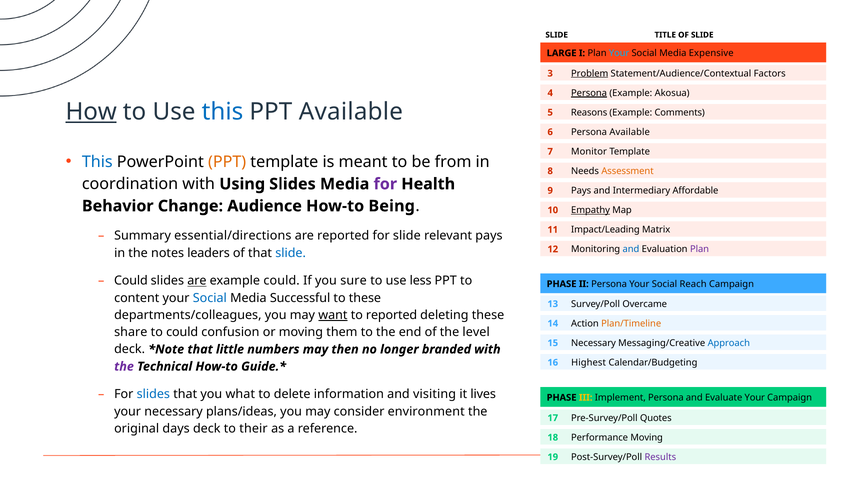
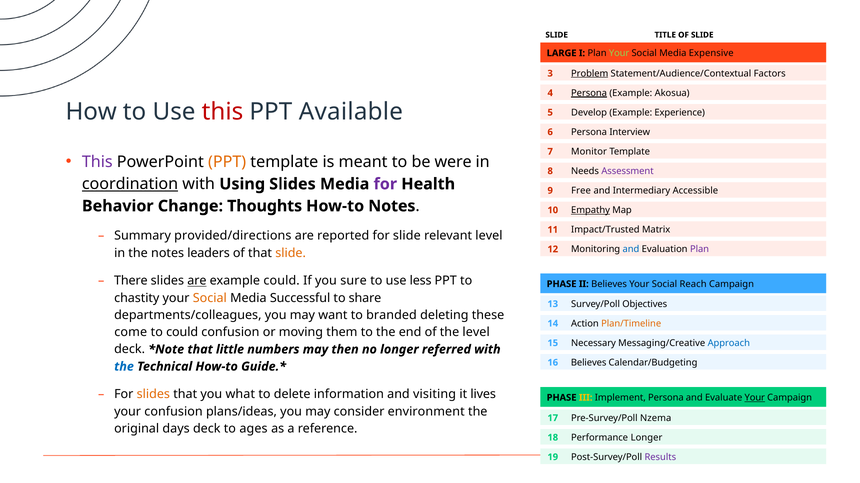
Your colour: light blue -> light green (619, 53)
How underline: present -> none (91, 112)
this colour: blue -> red (222, 112)
Reasons: Reasons -> Develop (589, 113)
Comments: Comments -> Experience (680, 113)
Persona Available: Available -> Interview (630, 132)
This colour: blue -> purple (97, 162)
from: from -> were (453, 162)
Assessment colour: orange -> purple (628, 171)
coordination underline: none -> present (130, 184)
9 Pays: Pays -> Free (581, 191)
Affordable: Affordable -> Accessible (695, 191)
Audience: Audience -> Thoughts (265, 206)
How-to Being: Being -> Notes (392, 206)
Impact/Leading: Impact/Leading -> Impact/Trusted (605, 230)
essential/directions: essential/directions -> provided/directions (233, 236)
relevant pays: pays -> level (489, 236)
slide colour: blue -> orange (291, 253)
Could: Could -> There (131, 281)
II Persona: Persona -> Believes (609, 284)
content: content -> chastity (137, 298)
Social colour: blue -> orange (210, 298)
to these: these -> share (365, 298)
Overcame: Overcame -> Objectives (645, 304)
want underline: present -> none (333, 316)
to reported: reported -> branded (391, 316)
share: share -> come (131, 333)
branded: branded -> referred (446, 350)
16 Highest: Highest -> Believes (589, 363)
the colour: purple -> blue (124, 367)
slides colour: blue -> orange (153, 395)
Your underline: none -> present (755, 398)
your necessary: necessary -> confusion (174, 412)
Quotes: Quotes -> Nzema (656, 419)
their: their -> ages (253, 429)
Performance Moving: Moving -> Longer (647, 438)
